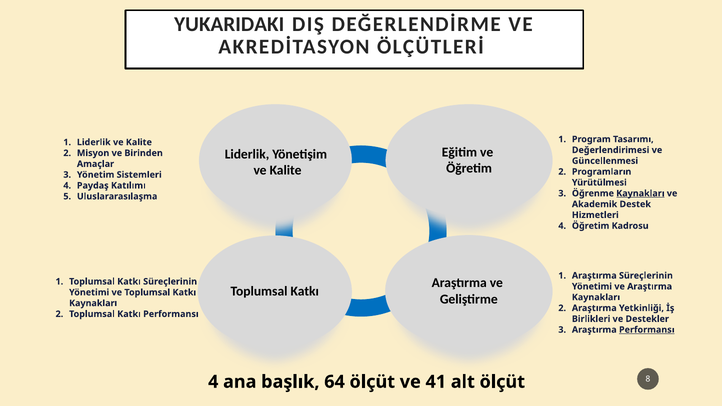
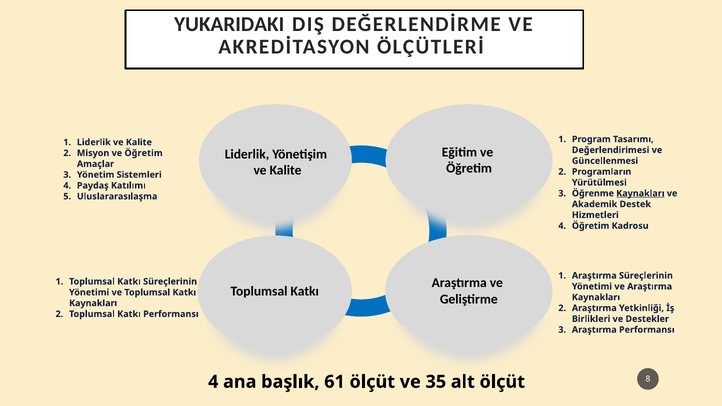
Misyon ve Birinden: Birinden -> Öğretim (144, 153)
Performansı underline: present -> none (647, 330)
64: 64 -> 61 (335, 382)
41: 41 -> 35 (436, 382)
